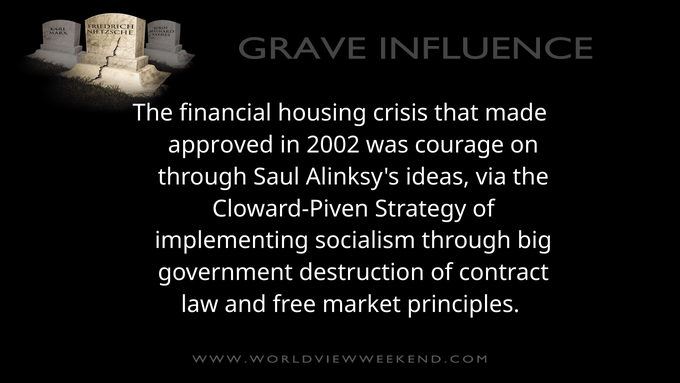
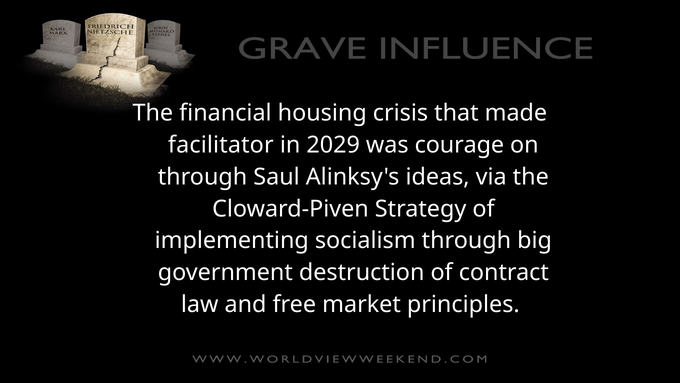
approved: approved -> facilitator (221, 145)
2002: 2002 -> 2029 (333, 145)
